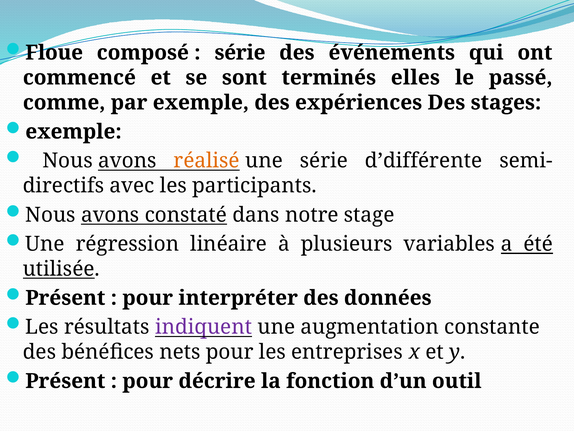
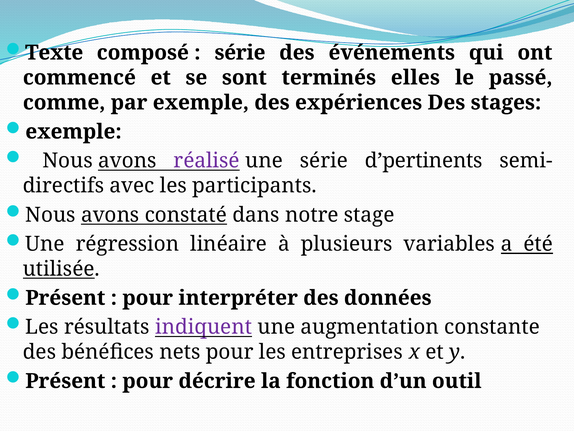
Floue: Floue -> Texte (54, 53)
réalisé colour: orange -> purple (207, 161)
d’différente: d’différente -> d’pertinents (424, 161)
